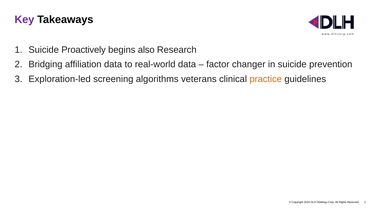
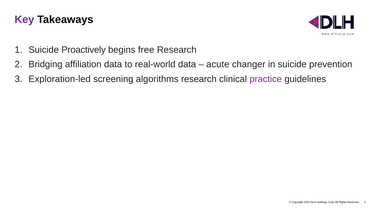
also: also -> free (146, 50)
factor: factor -> acute (218, 64)
algorithms veterans: veterans -> research (199, 79)
practice colour: orange -> purple (266, 79)
